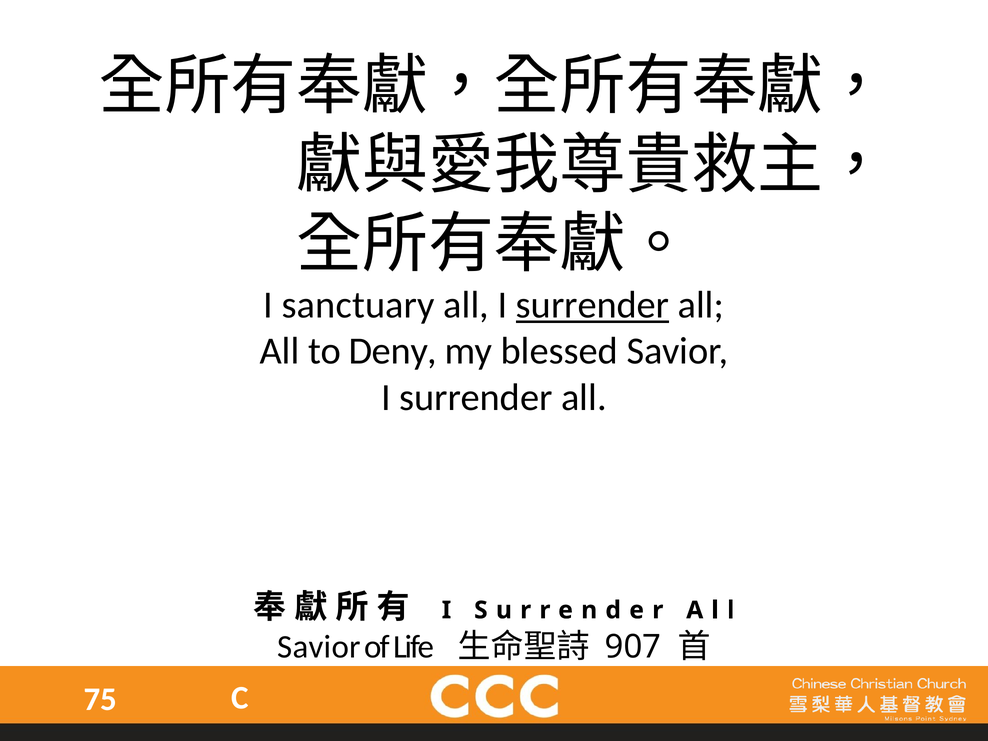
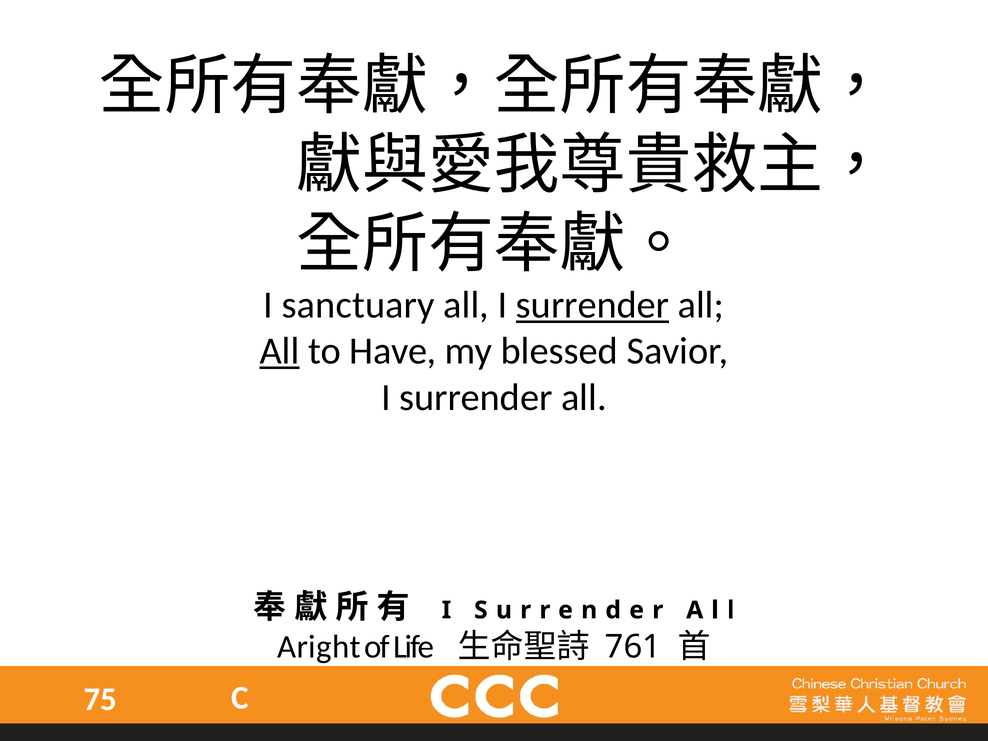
All underline: none -> present (280, 351)
Deny: Deny -> Have (393, 351)
Savior: Savior -> Aright (319, 647)
907: 907 -> 761 (633, 647)
